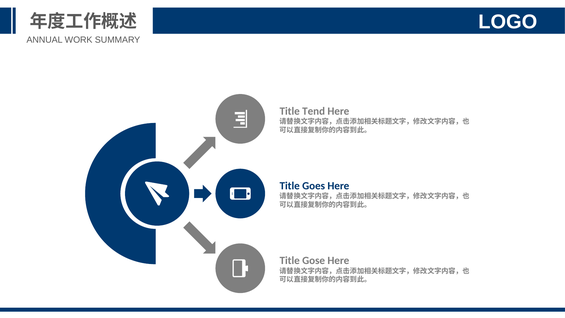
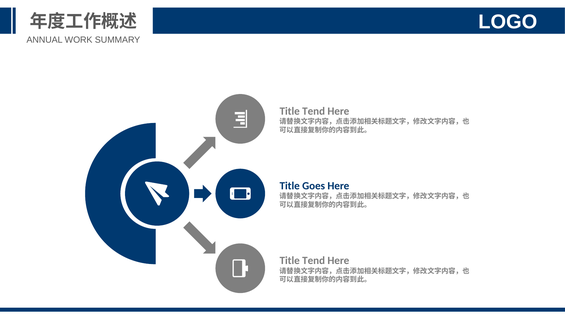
Gose: Gose -> Tend (314, 260)
